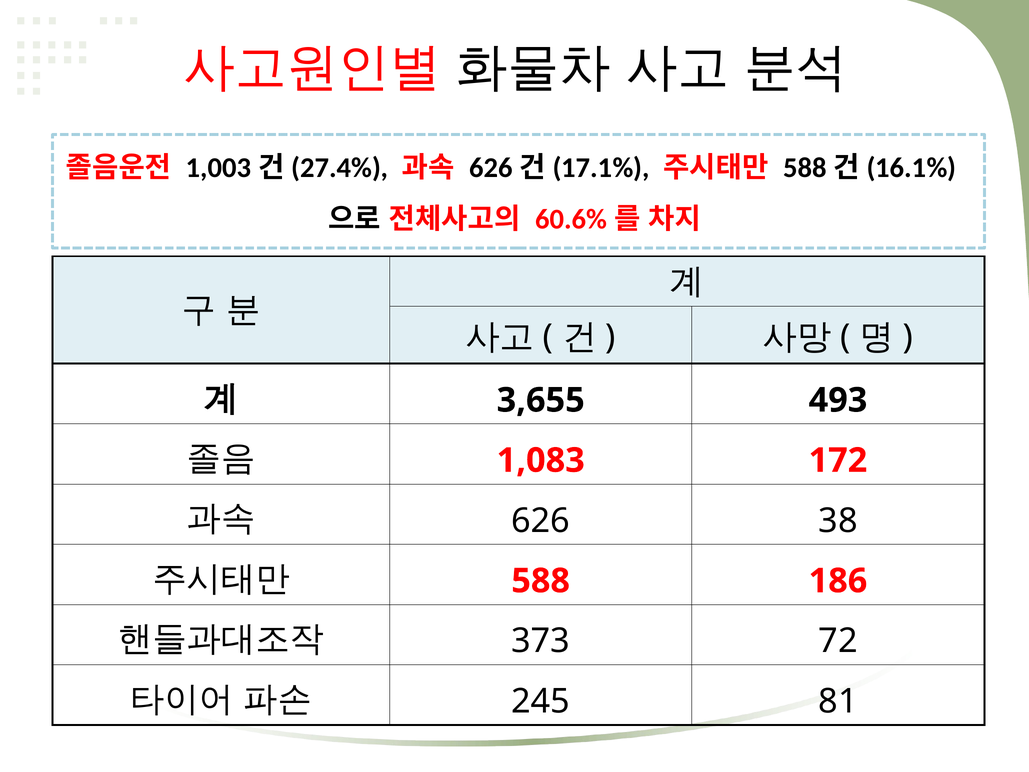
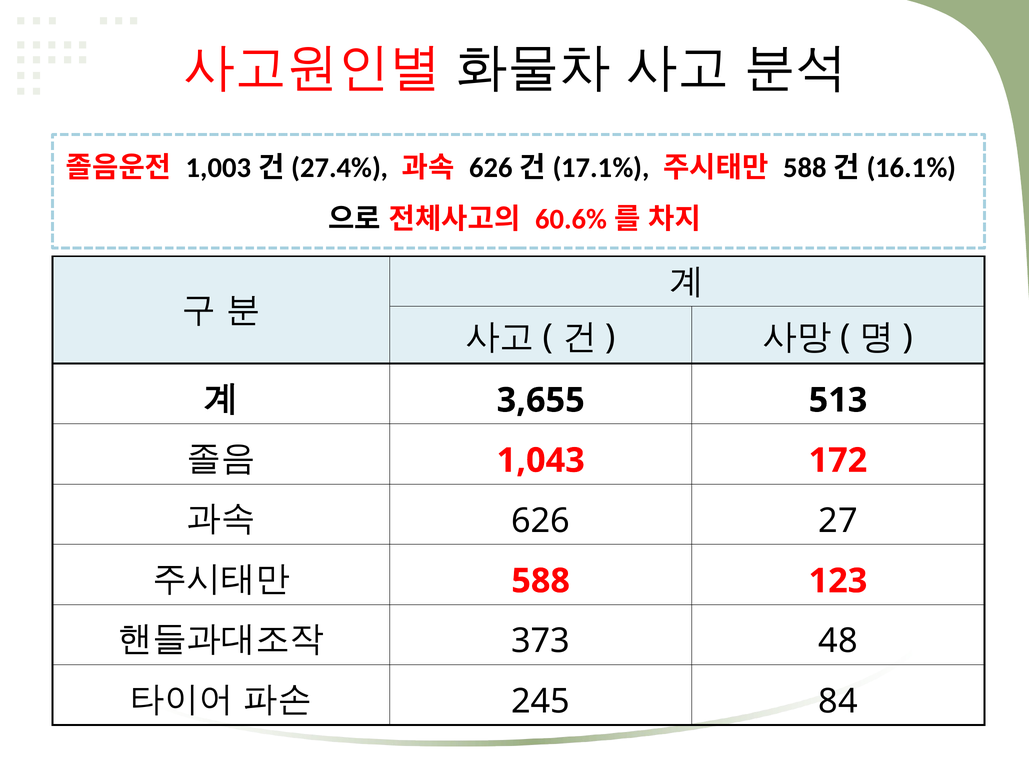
493: 493 -> 513 (838, 400)
1,083: 1,083 -> 1,043 (541, 460)
38: 38 -> 27 (838, 521)
186: 186 -> 123 (838, 581)
72: 72 -> 48 (838, 641)
81: 81 -> 84 (838, 701)
